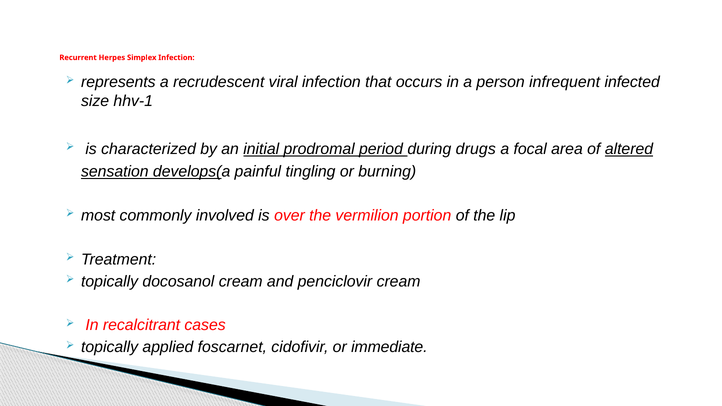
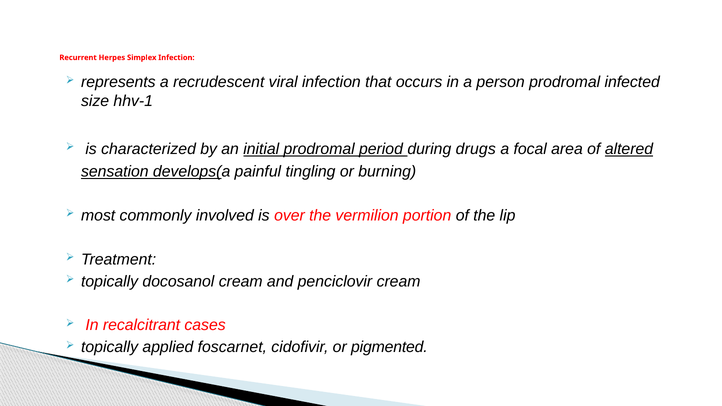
person infrequent: infrequent -> prodromal (565, 82)
immediate: immediate -> pigmented (389, 347)
